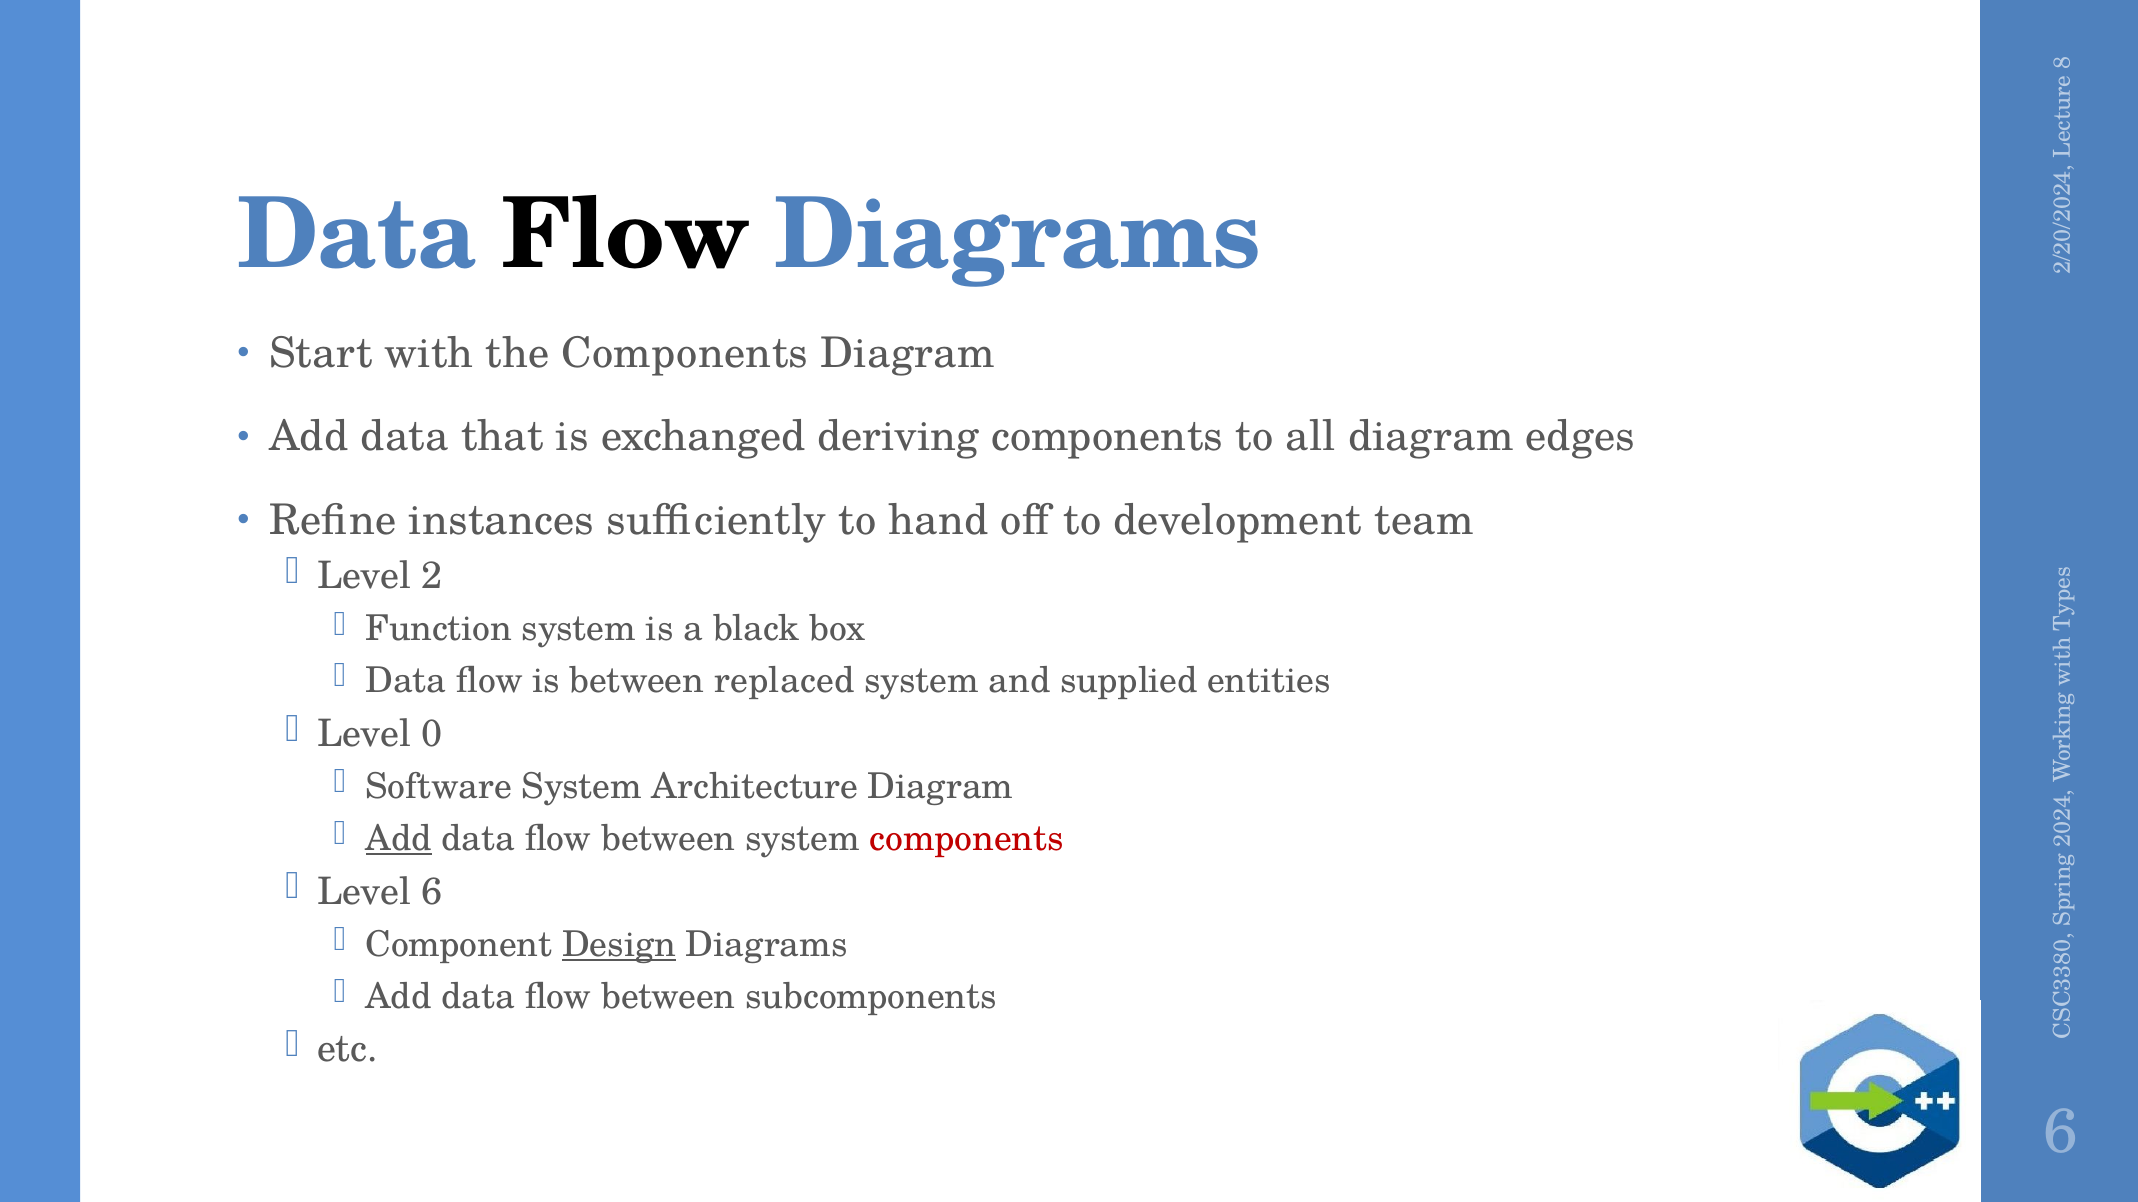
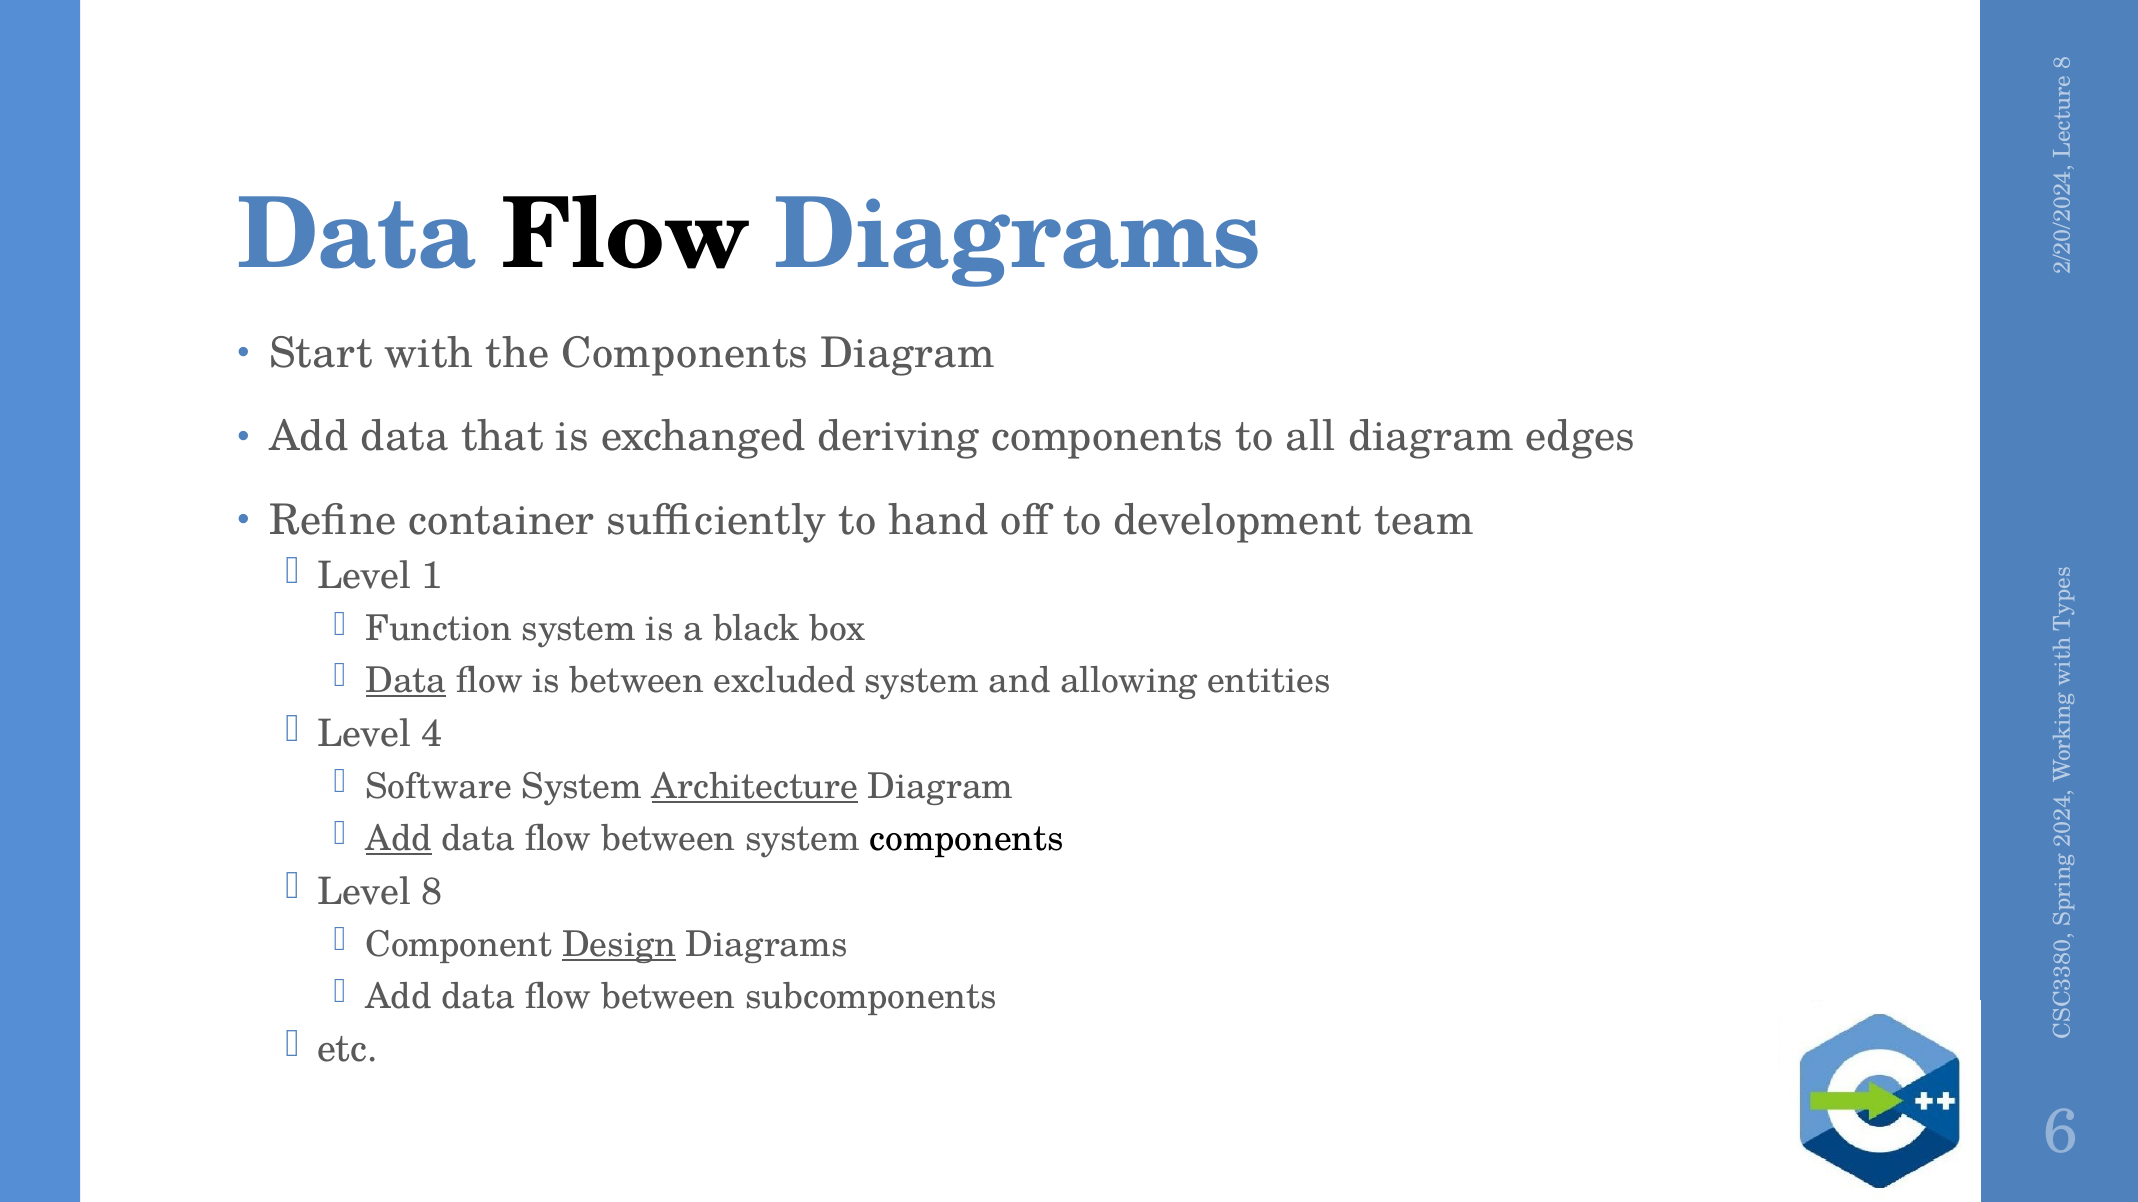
instances: instances -> container (502, 521)
Level 2: 2 -> 1 (432, 576)
Data underline: none -> present (406, 681)
replaced: replaced -> excluded (785, 681)
supplied: supplied -> allowing (1129, 681)
Level 0: 0 -> 4 (432, 734)
Architecture underline: none -> present (755, 787)
components colour: red -> black (967, 839)
Level 6: 6 -> 8 (432, 892)
